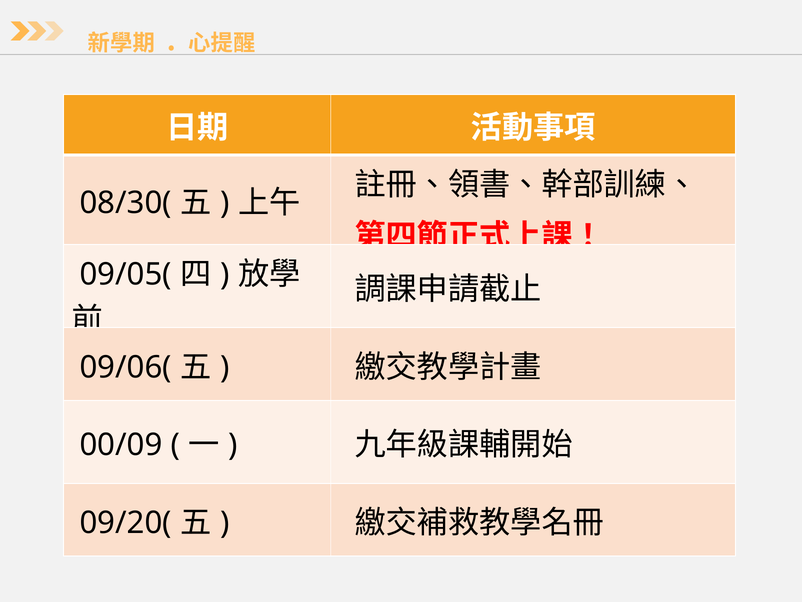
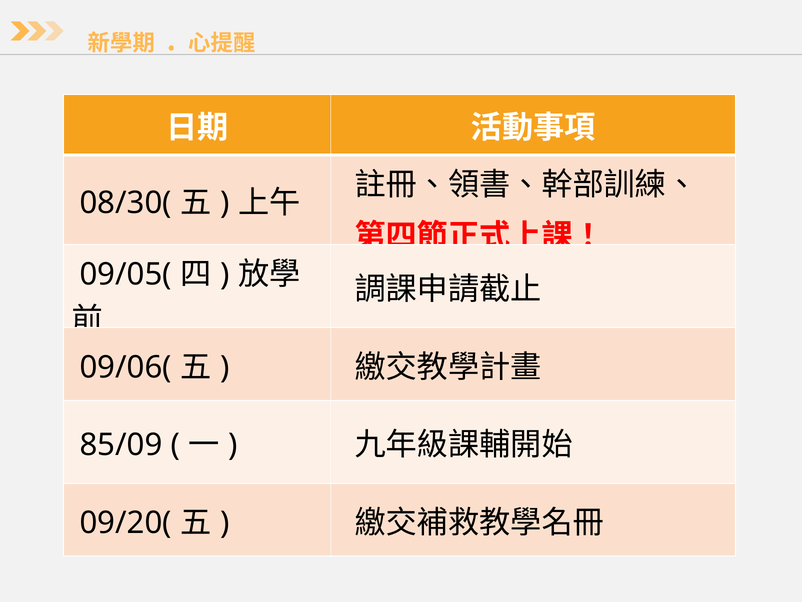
00/09: 00/09 -> 85/09 (121, 445)
